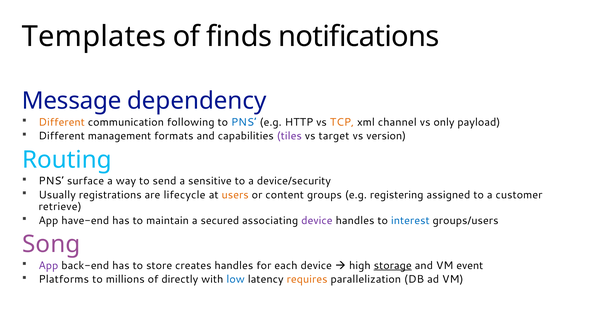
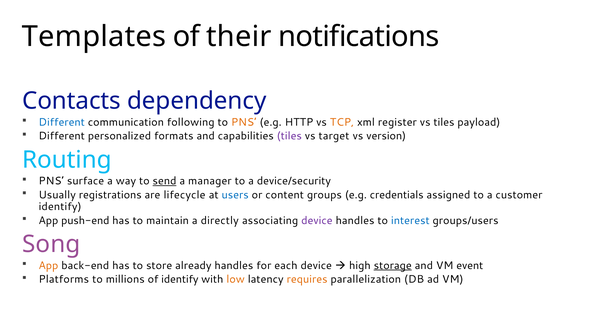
finds: finds -> their (239, 37)
Message: Message -> Contacts (72, 101)
Different colour: orange -> blue (62, 122)
PNS colour: blue -> orange (244, 122)
channel: channel -> register (397, 122)
vs only: only -> tiles (444, 122)
management: management -> personalized (119, 136)
send underline: none -> present (165, 181)
sensitive: sensitive -> manager (210, 181)
users colour: orange -> blue (235, 195)
registering: registering -> credentials (397, 195)
retrieve: retrieve -> identify (60, 207)
have-end: have-end -> push-end (85, 221)
secured: secured -> directly (220, 221)
App colour: purple -> orange (48, 266)
creates: creates -> already (193, 266)
of directly: directly -> identify (180, 280)
low colour: blue -> orange (236, 280)
